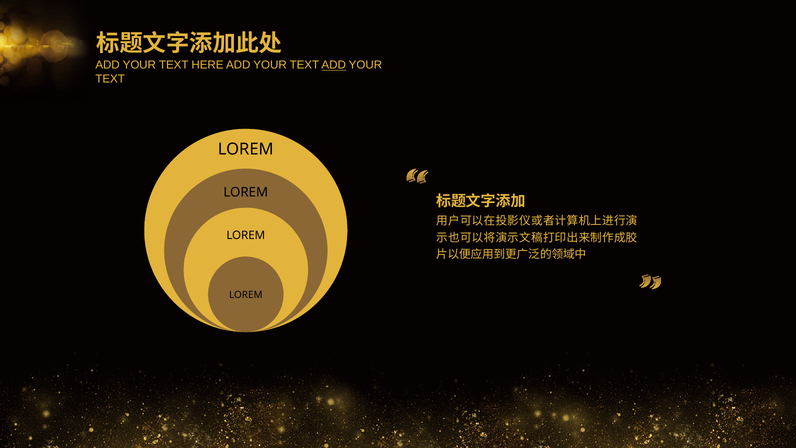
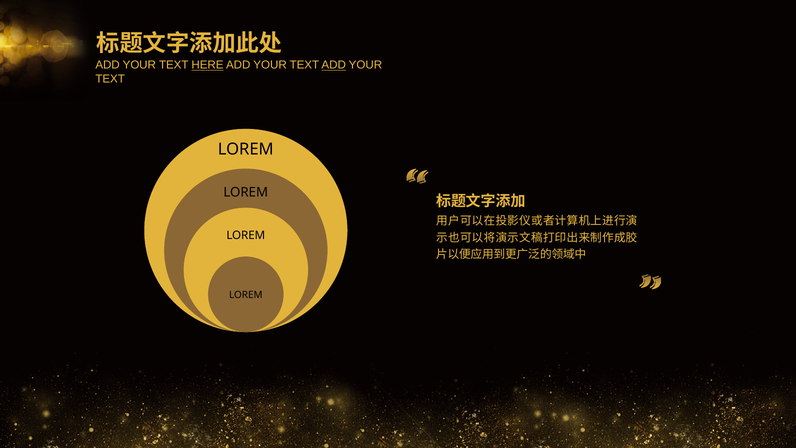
HERE underline: none -> present (207, 65)
